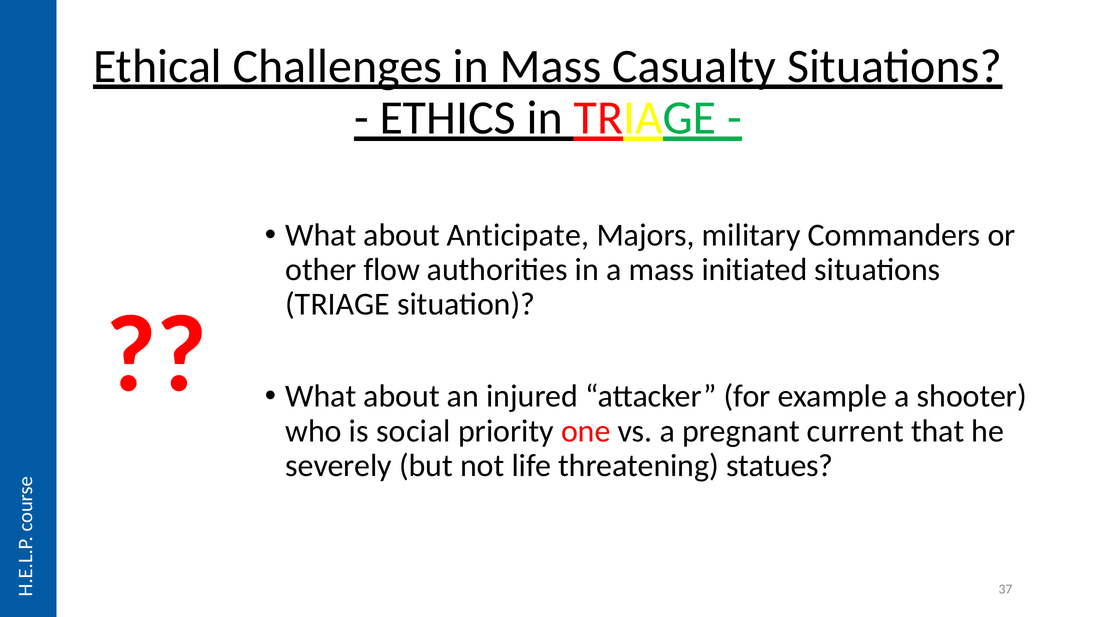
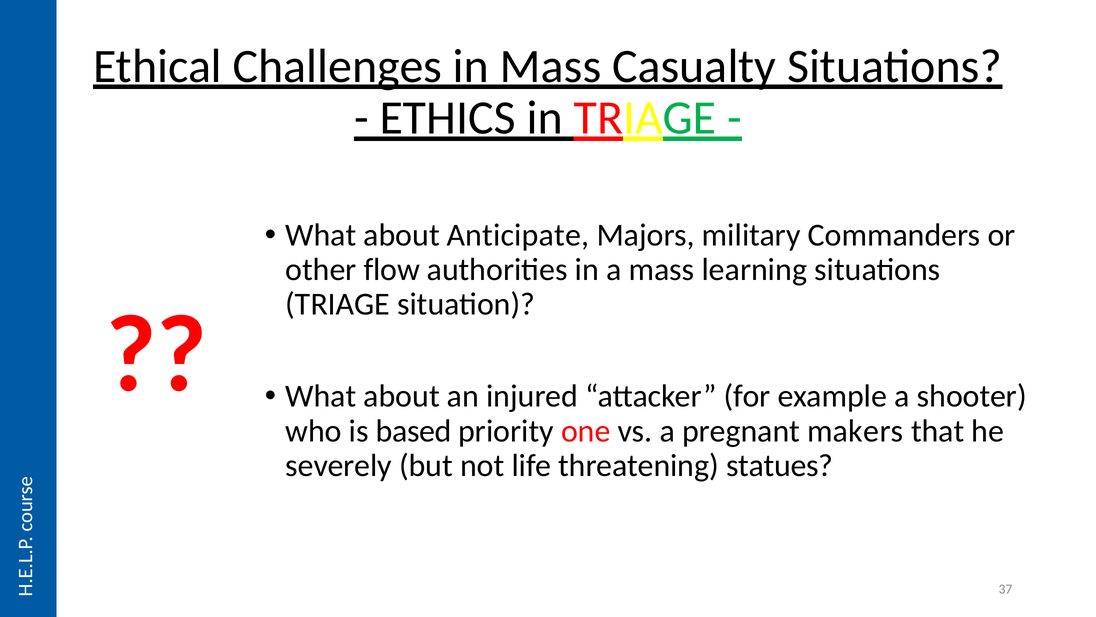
initiated: initiated -> learning (754, 270)
social: social -> based (414, 431)
current: current -> makers (855, 431)
